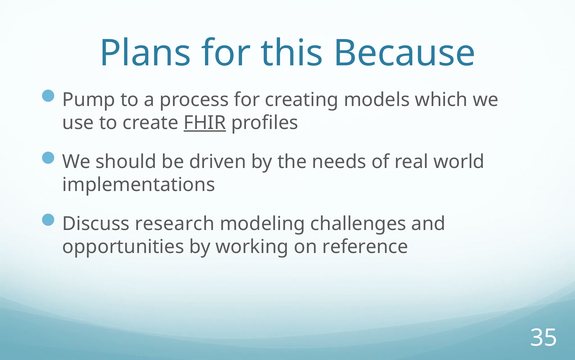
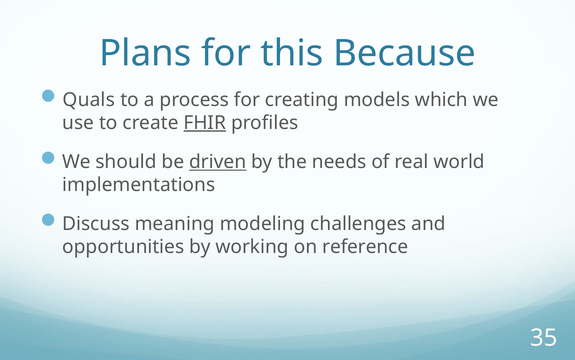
Pump: Pump -> Quals (89, 100)
driven underline: none -> present (218, 162)
research: research -> meaning (175, 224)
